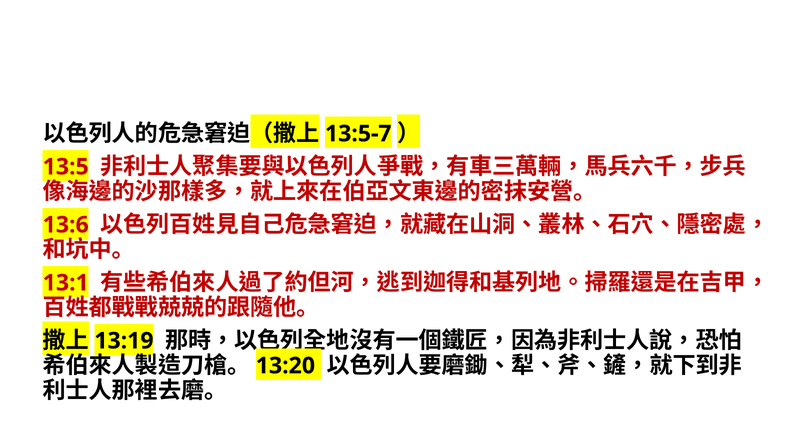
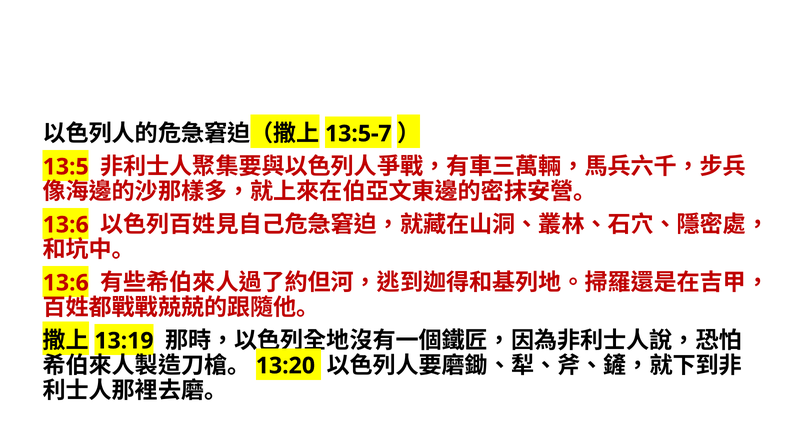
13:1: 13:1 -> 13:6 (66, 283)
